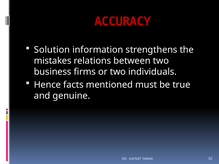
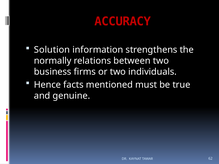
mistakes: mistakes -> normally (53, 61)
